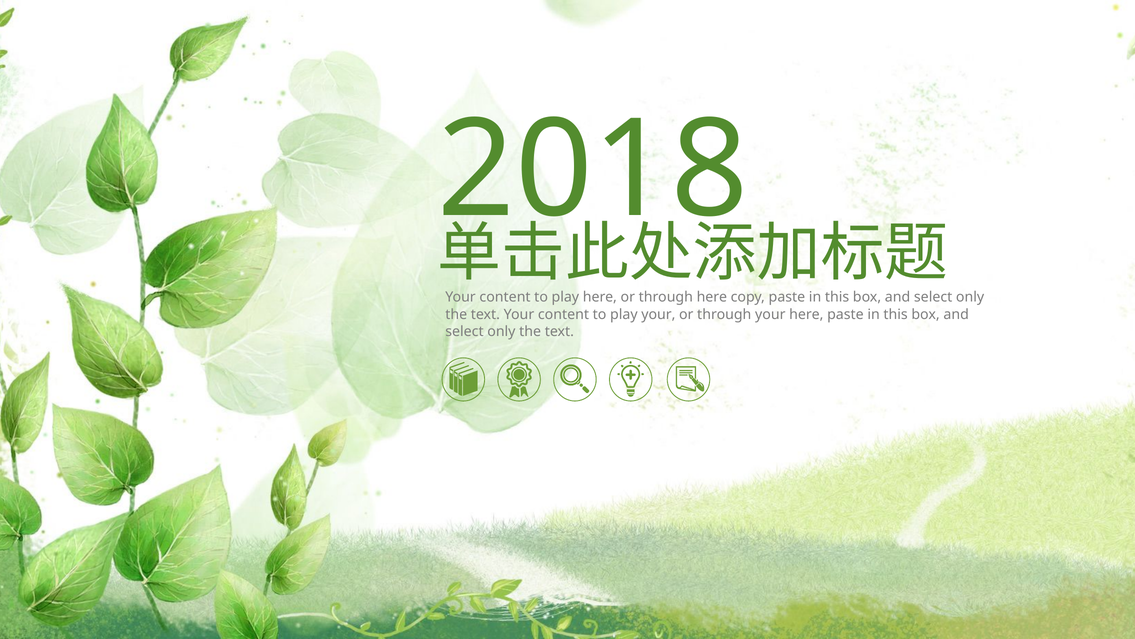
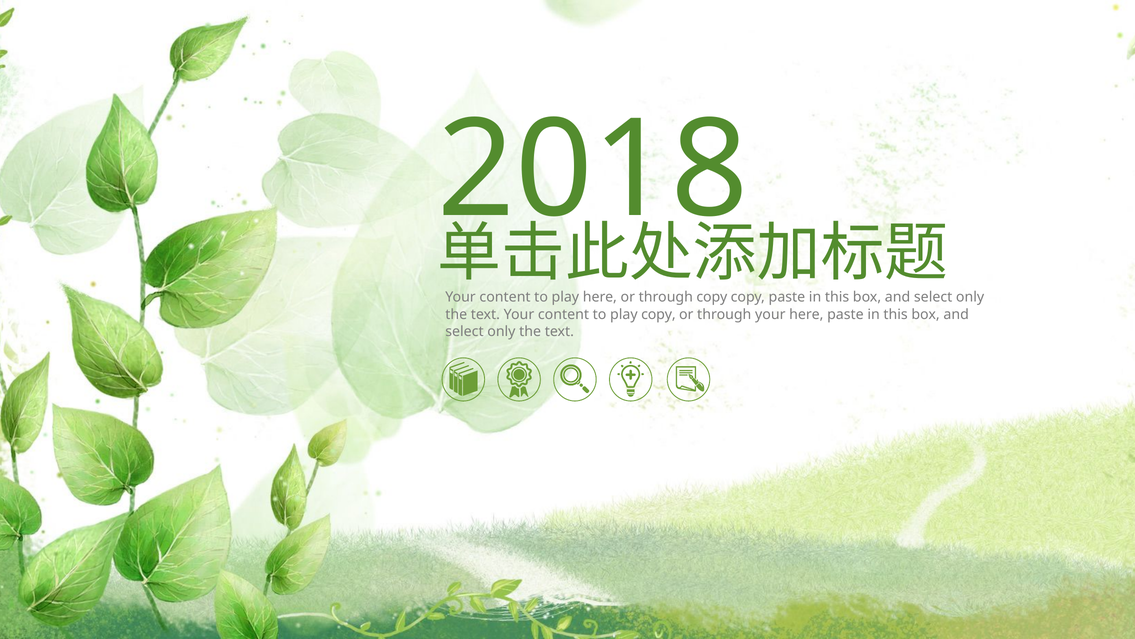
through here: here -> copy (712, 297)
play your: your -> copy (658, 314)
